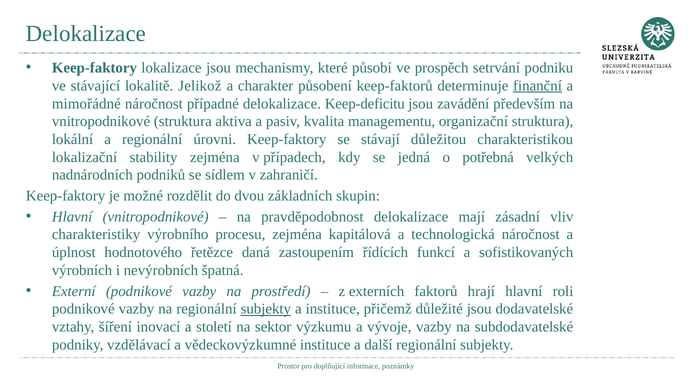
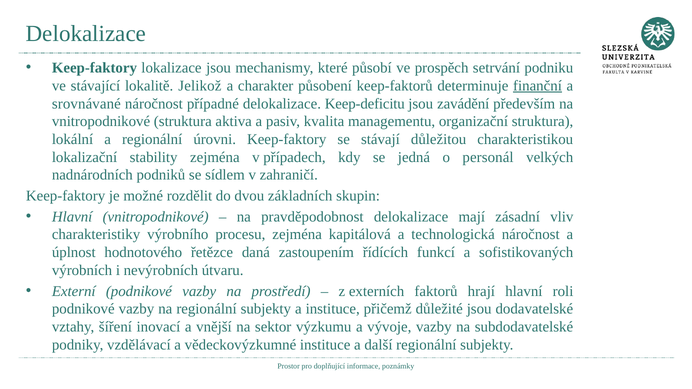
mimořádné: mimořádné -> srovnávané (86, 104)
potřebná: potřebná -> personál (488, 157)
špatná: špatná -> útvaru (223, 270)
subjekty underline: present -> none (266, 309)
století: století -> vnější (214, 327)
